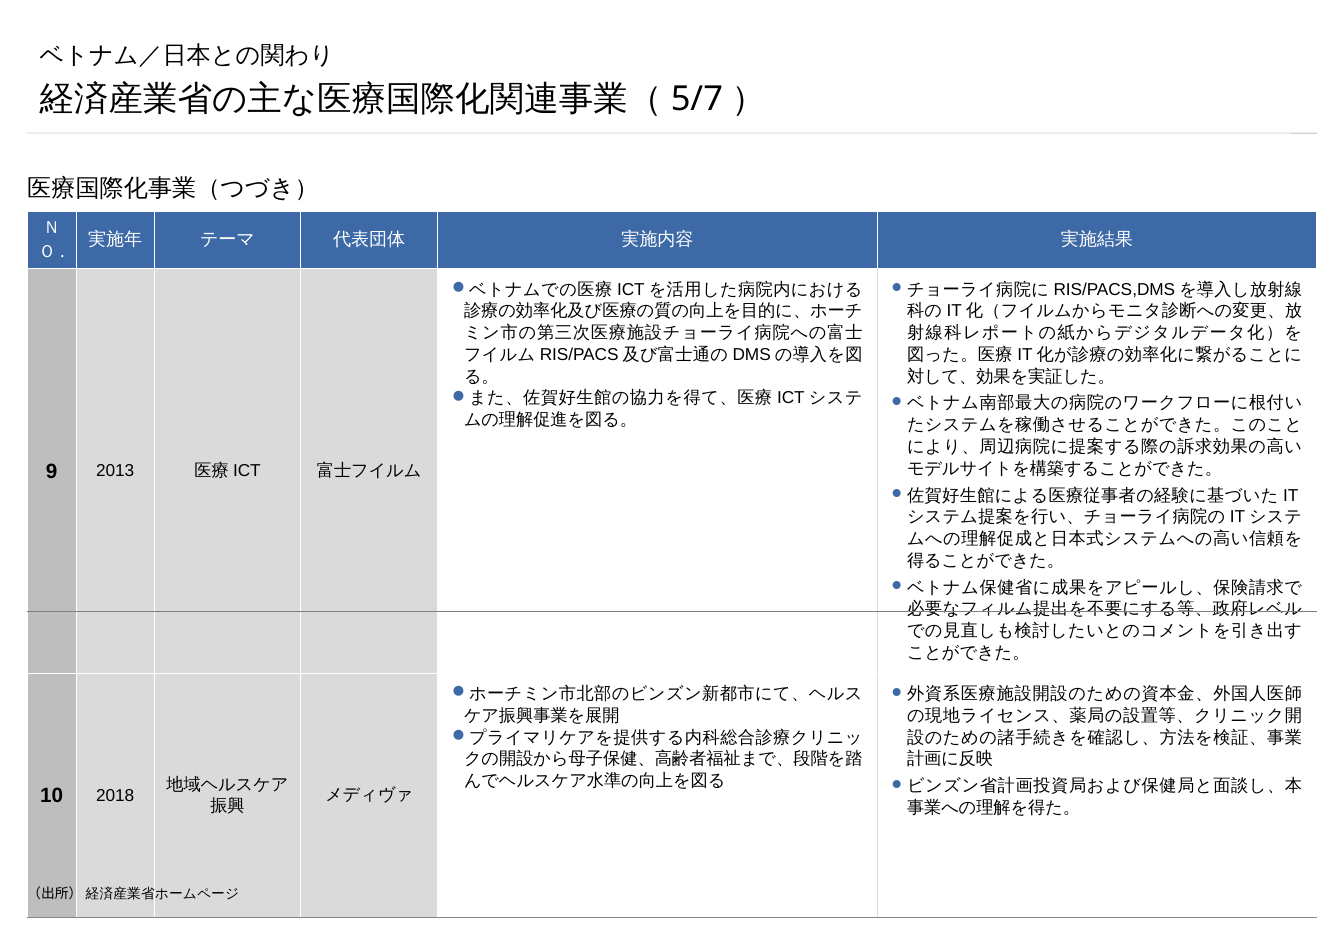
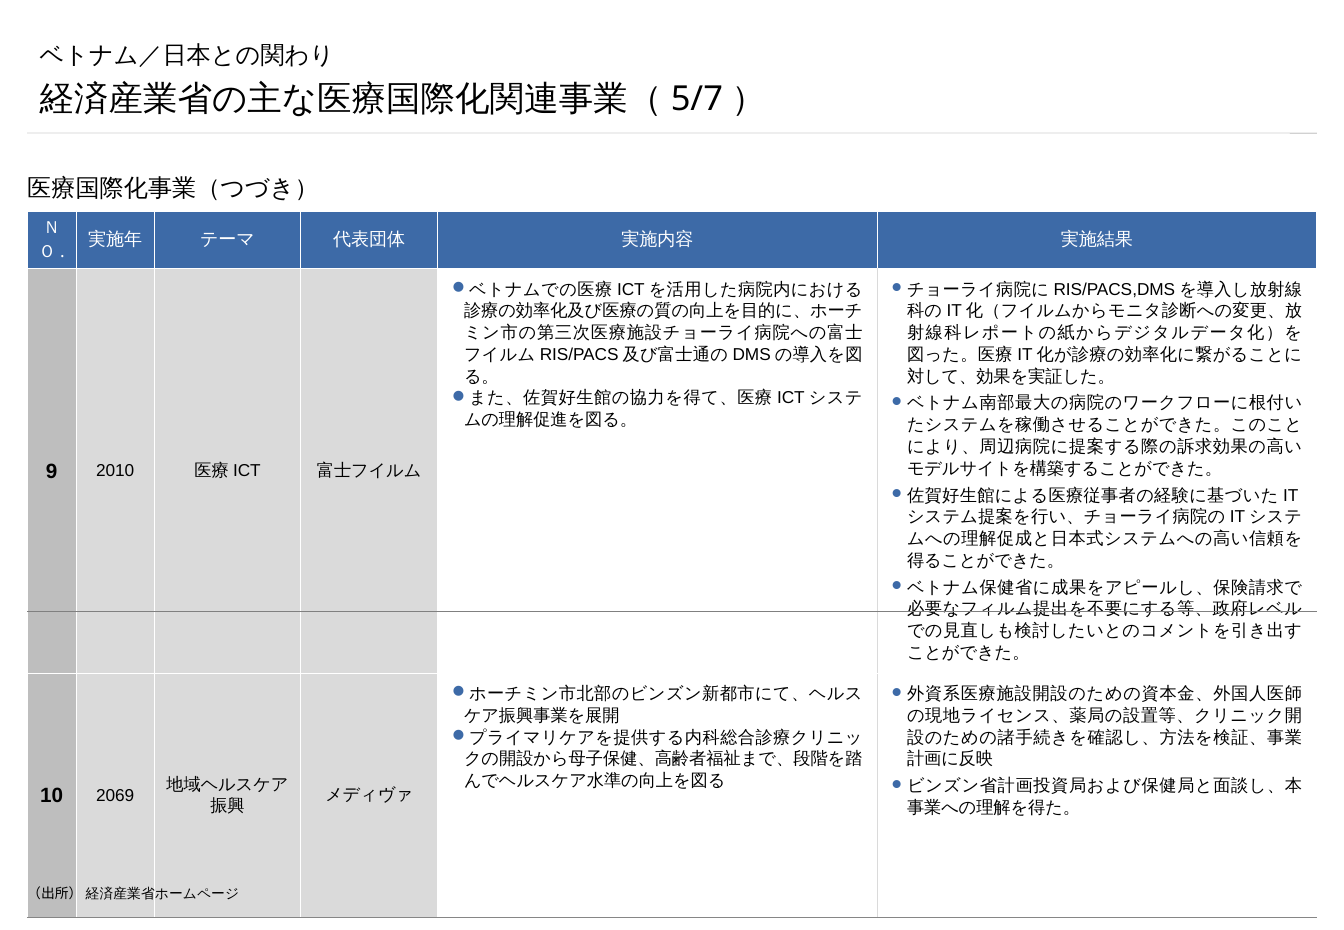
2013: 2013 -> 2010 (115, 472)
2018: 2018 -> 2069 (115, 796)
